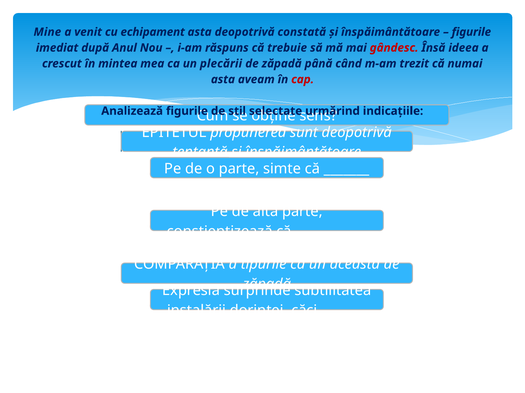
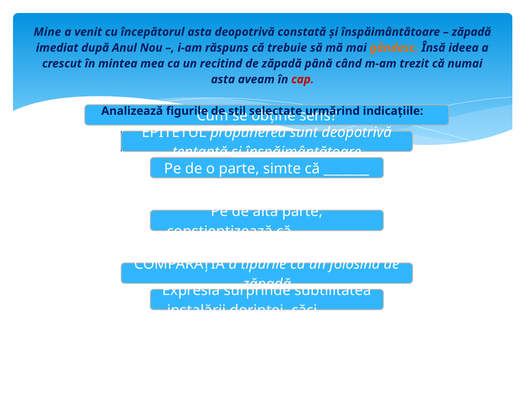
echipament: echipament -> începătorul (153, 32)
figurile: figurile -> zăpadă (471, 32)
gândesc colour: red -> orange (394, 48)
plecării: plecării -> recitind (221, 64)
această: această -> folosind (355, 265)
